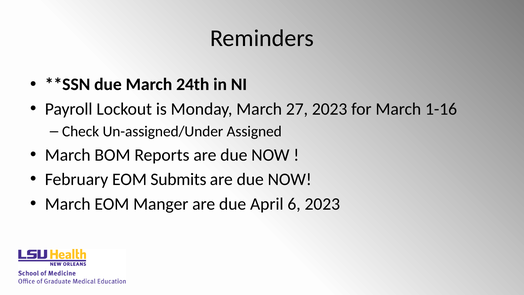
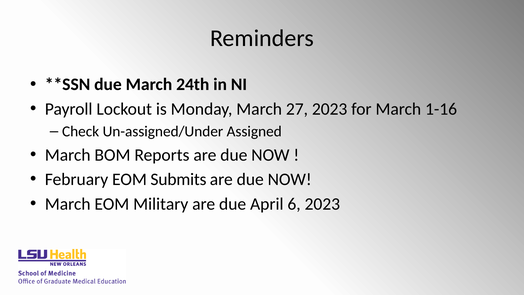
Manger: Manger -> Military (161, 204)
